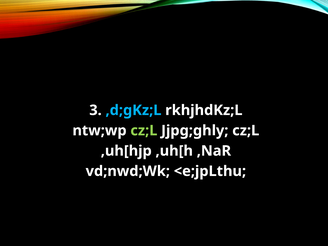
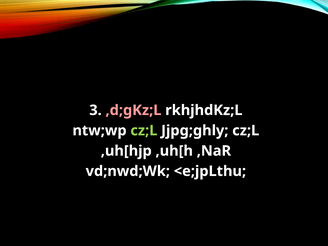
,d;gKz;L colour: light blue -> pink (133, 110)
